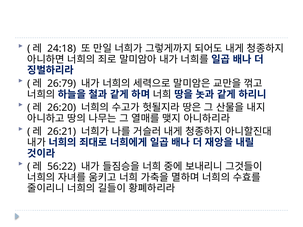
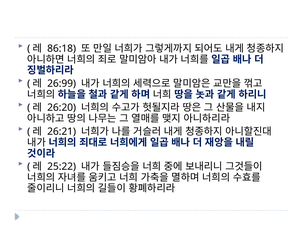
24:18: 24:18 -> 86:18 (62, 49)
26:79: 26:79 -> 26:99 (62, 84)
56:22: 56:22 -> 25:22 (62, 167)
